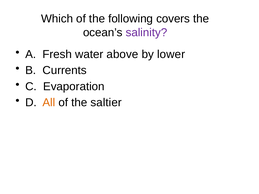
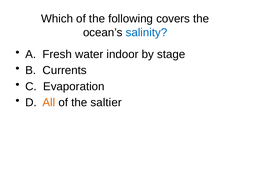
salinity colour: purple -> blue (146, 33)
above: above -> indoor (122, 54)
lower: lower -> stage (171, 54)
